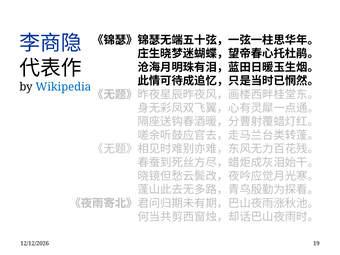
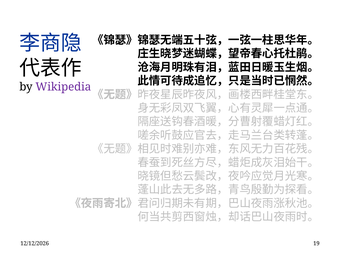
Wikipedia colour: blue -> purple (63, 87)
